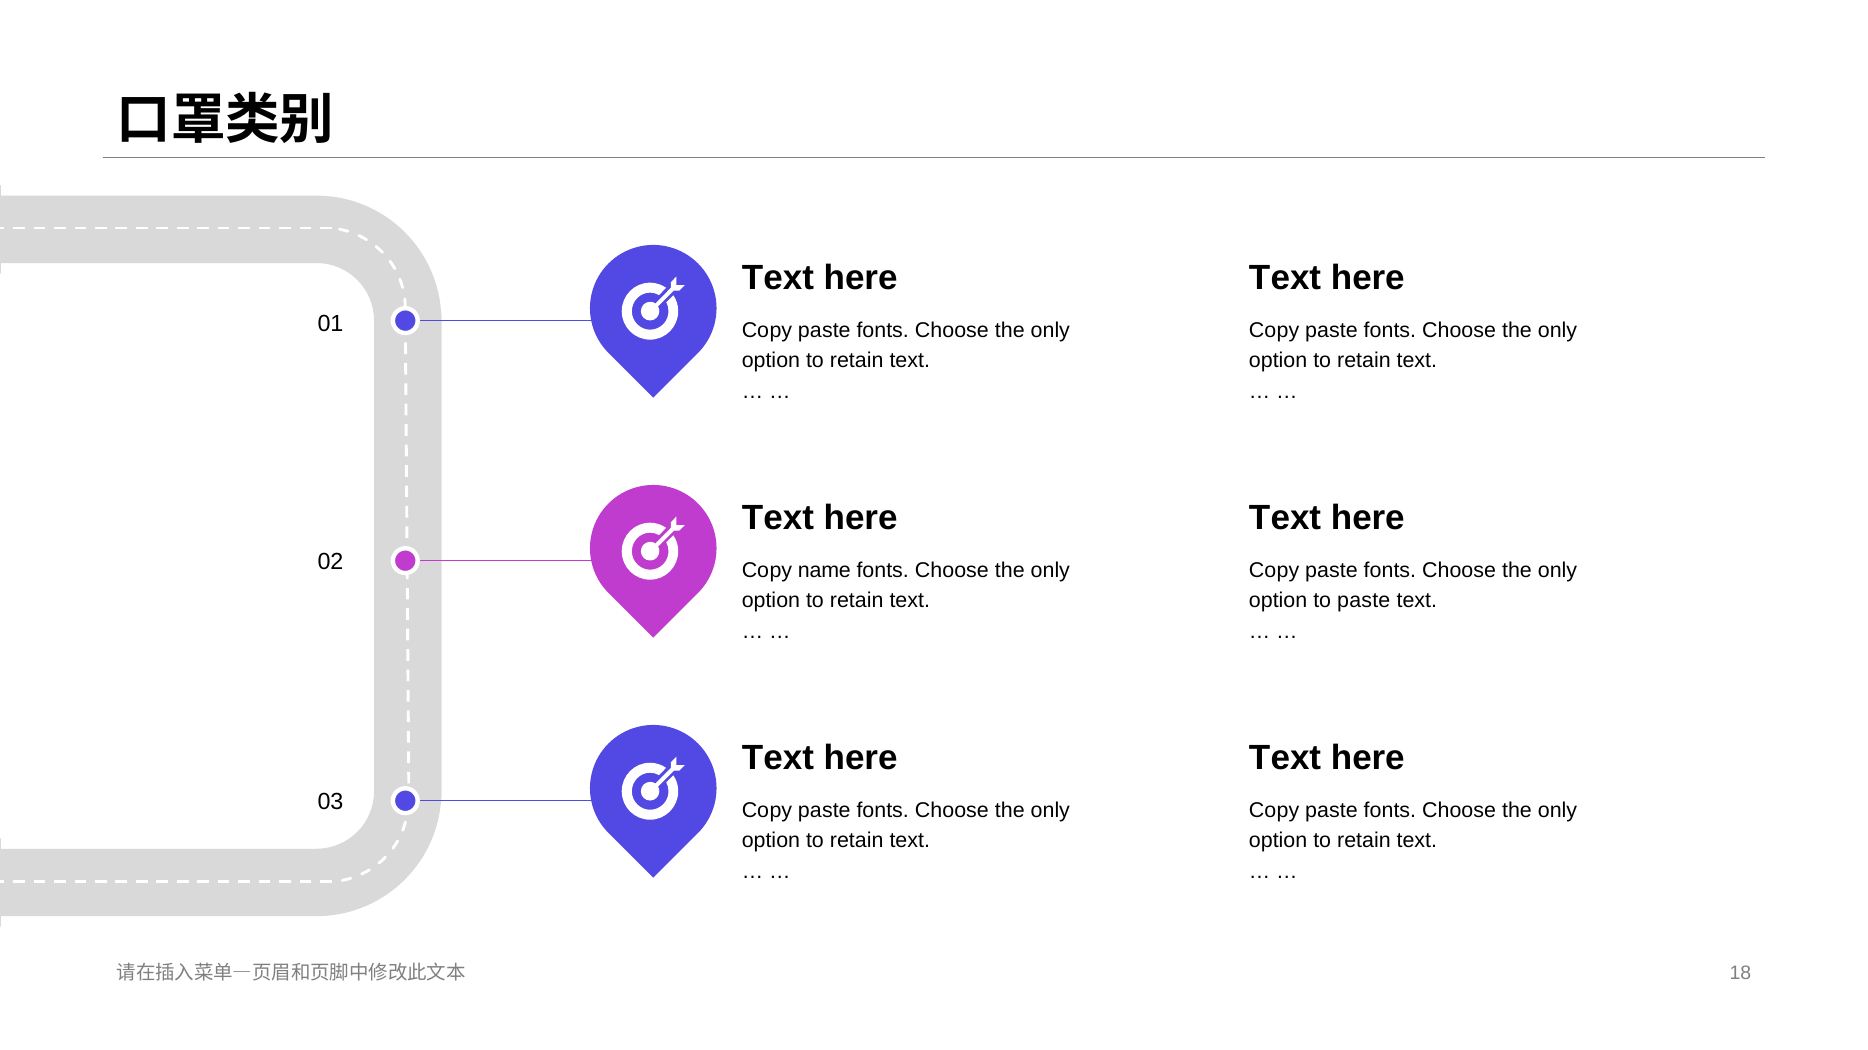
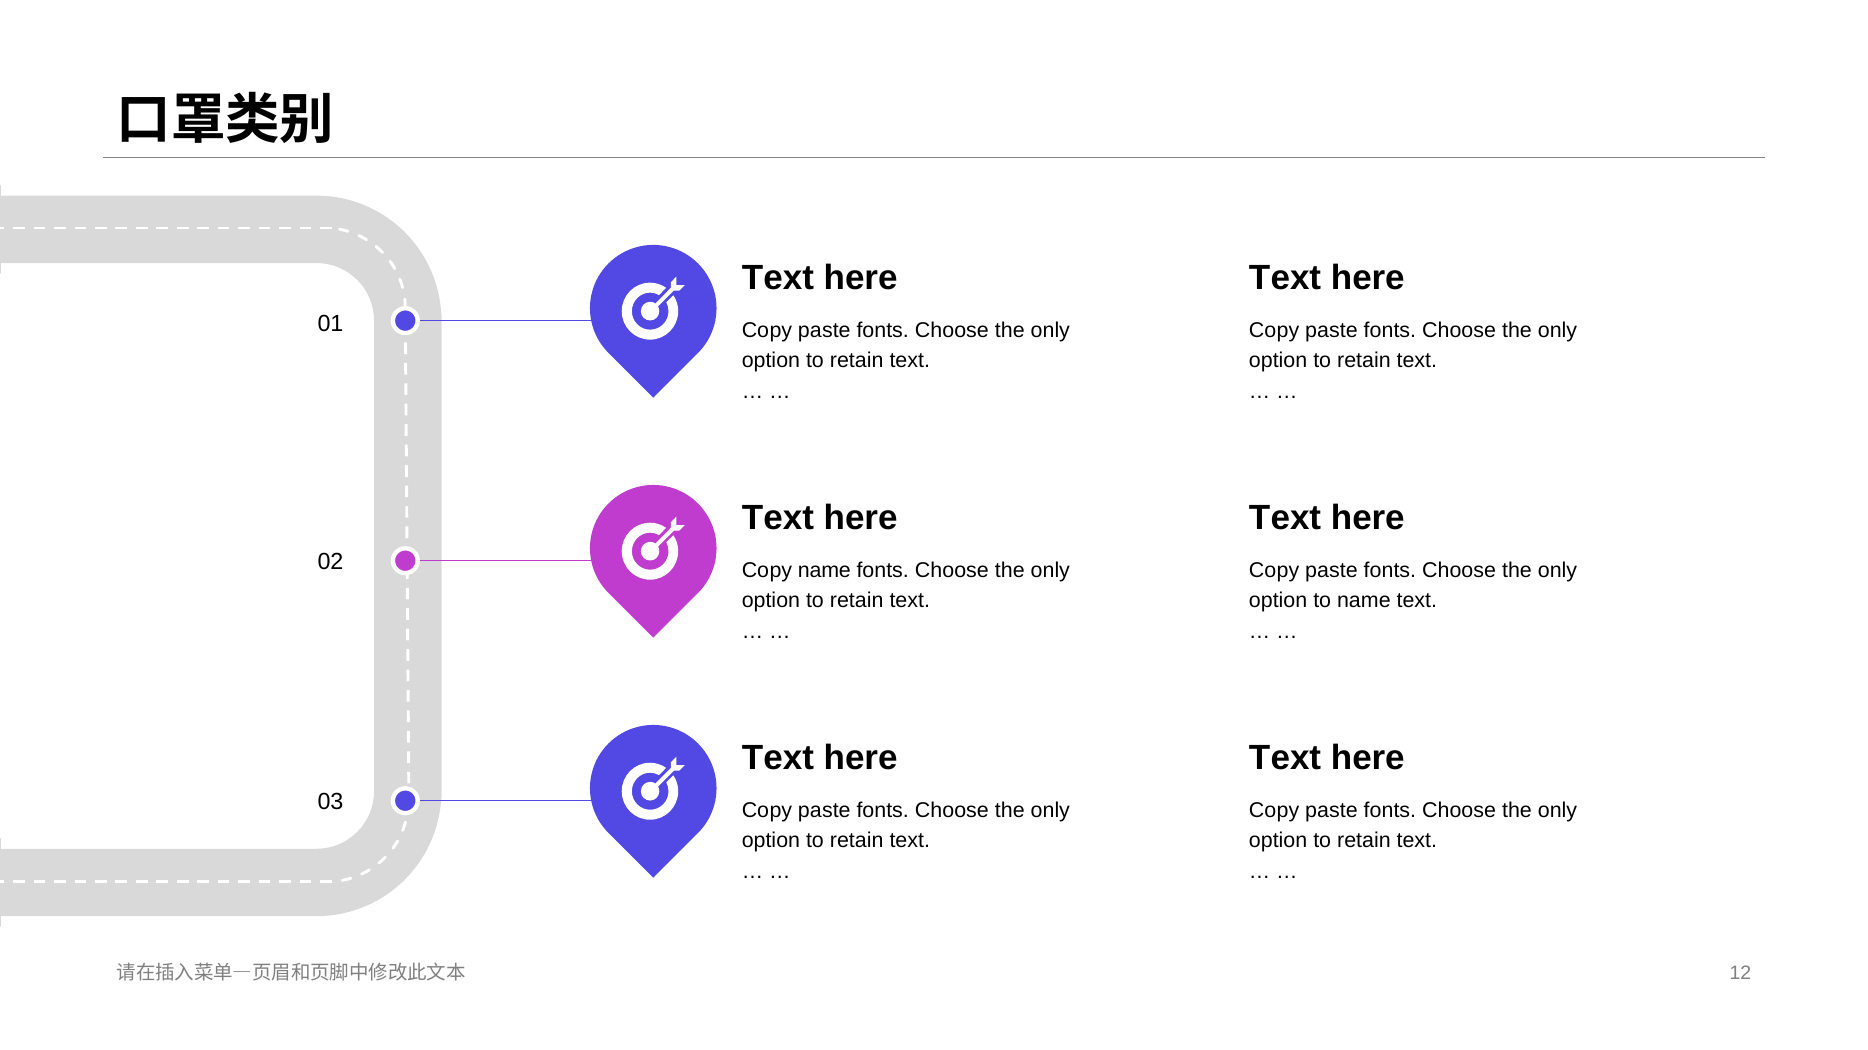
to paste: paste -> name (1364, 601)
18: 18 -> 12 (1740, 973)
